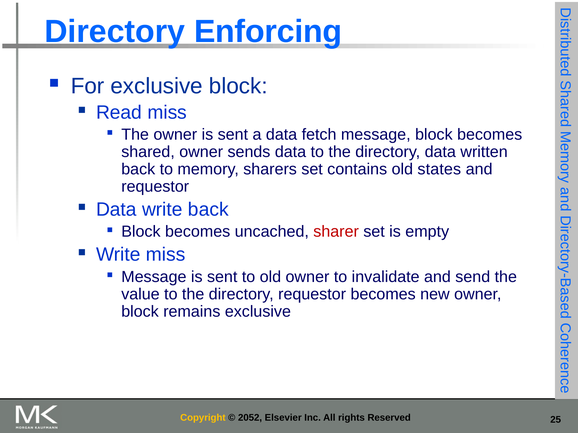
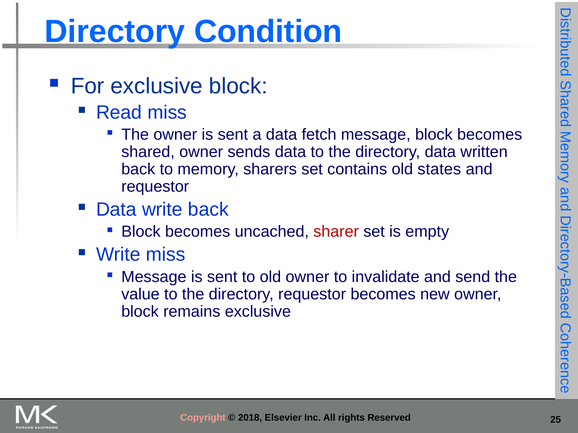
Enforcing: Enforcing -> Condition (268, 32)
Copyright colour: yellow -> pink (203, 418)
2052: 2052 -> 2018 (250, 418)
